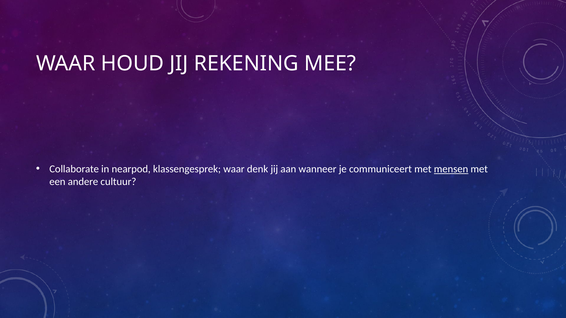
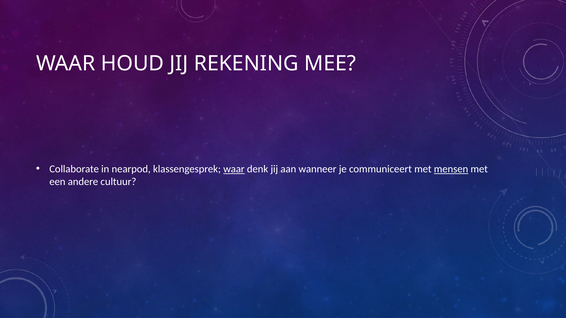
waar underline: none -> present (234, 169)
